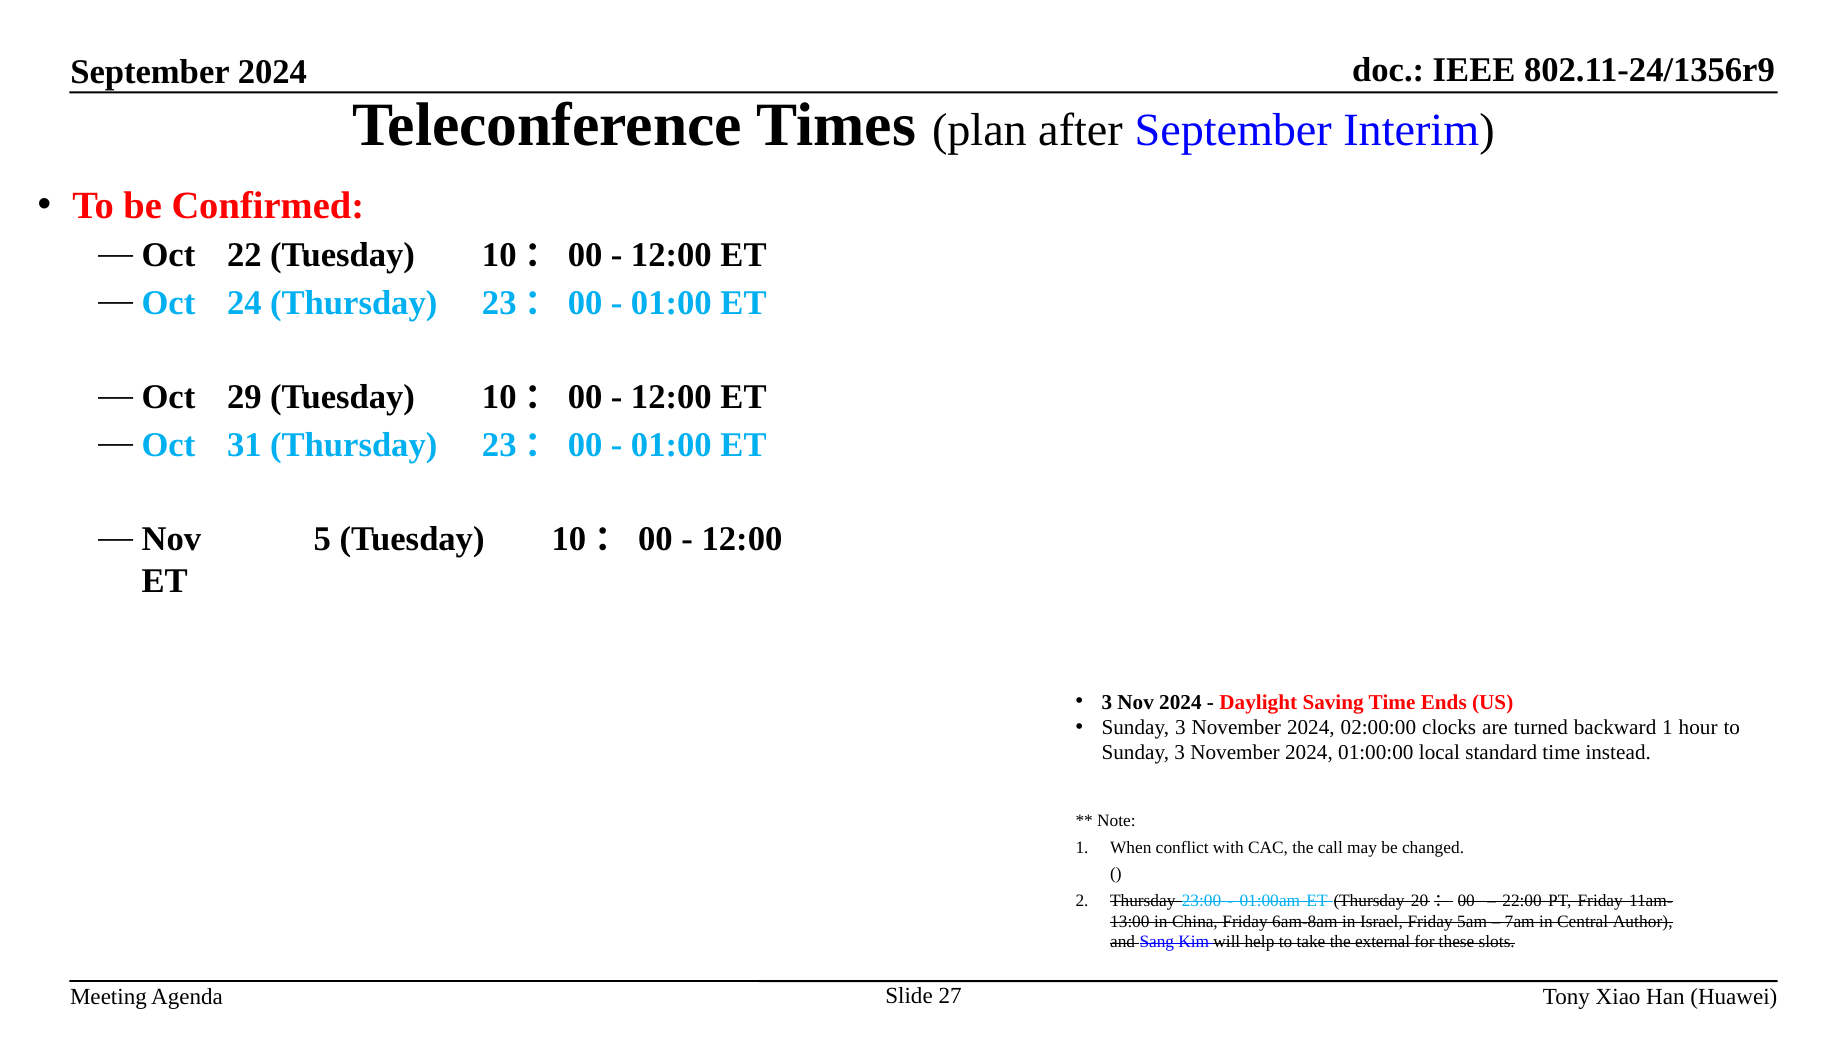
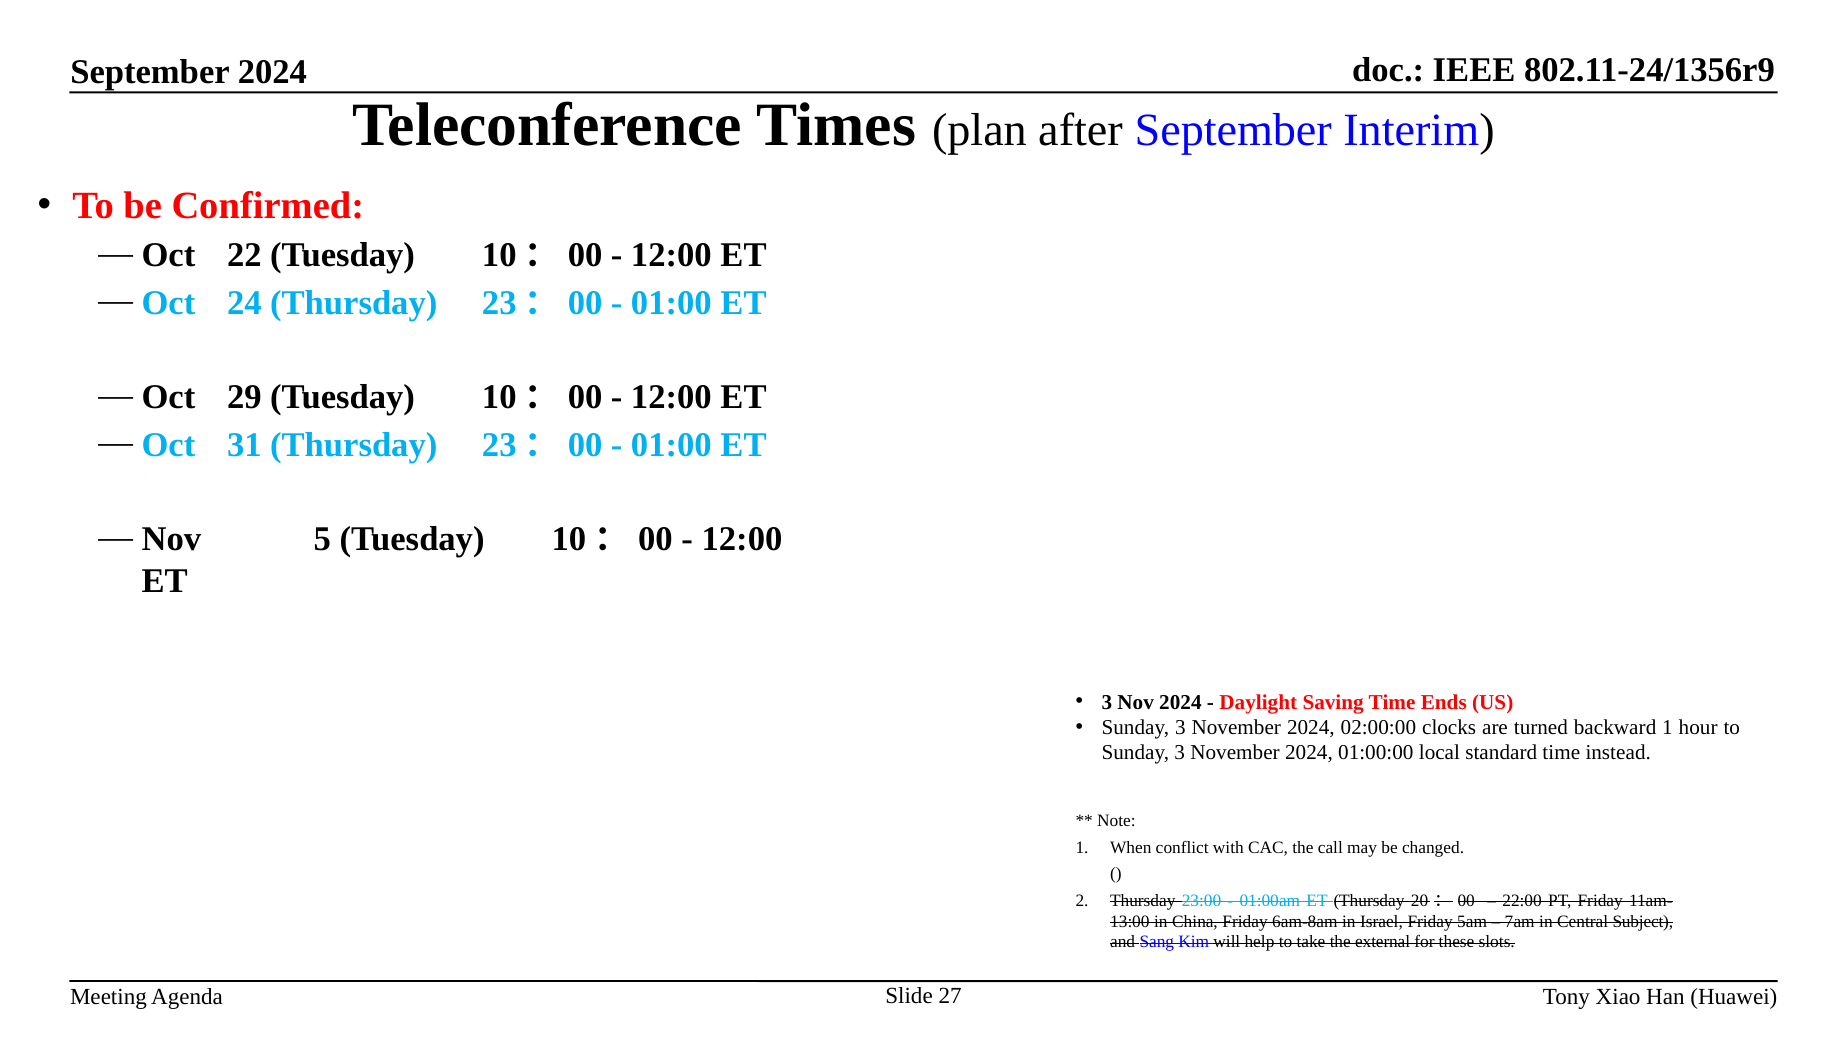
Author: Author -> Subject (1643, 921)
